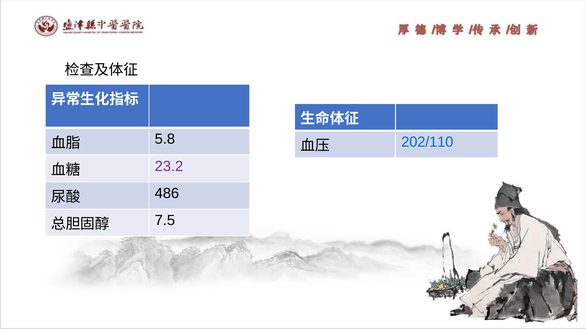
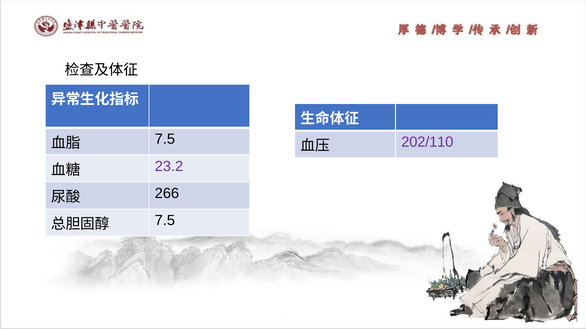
5.8: 5.8 -> 7.5 (165, 139)
202/110 colour: blue -> purple (427, 142)
486: 486 -> 266 (167, 194)
